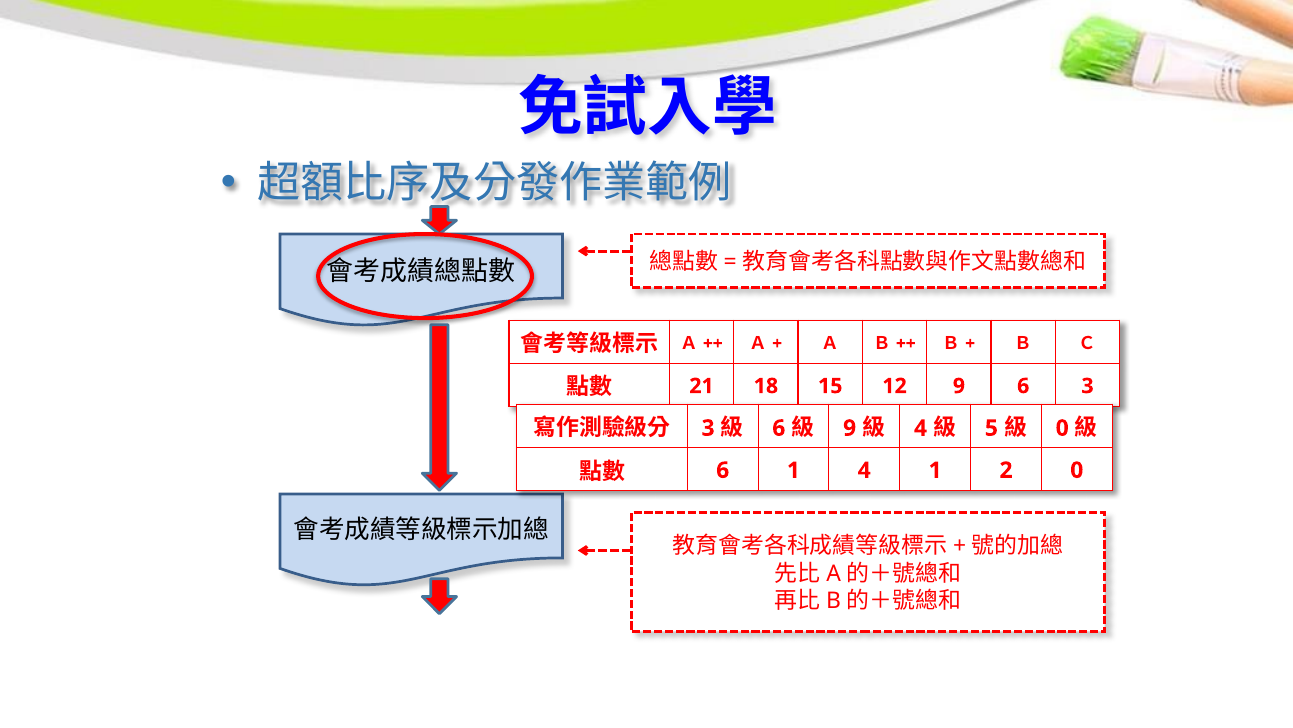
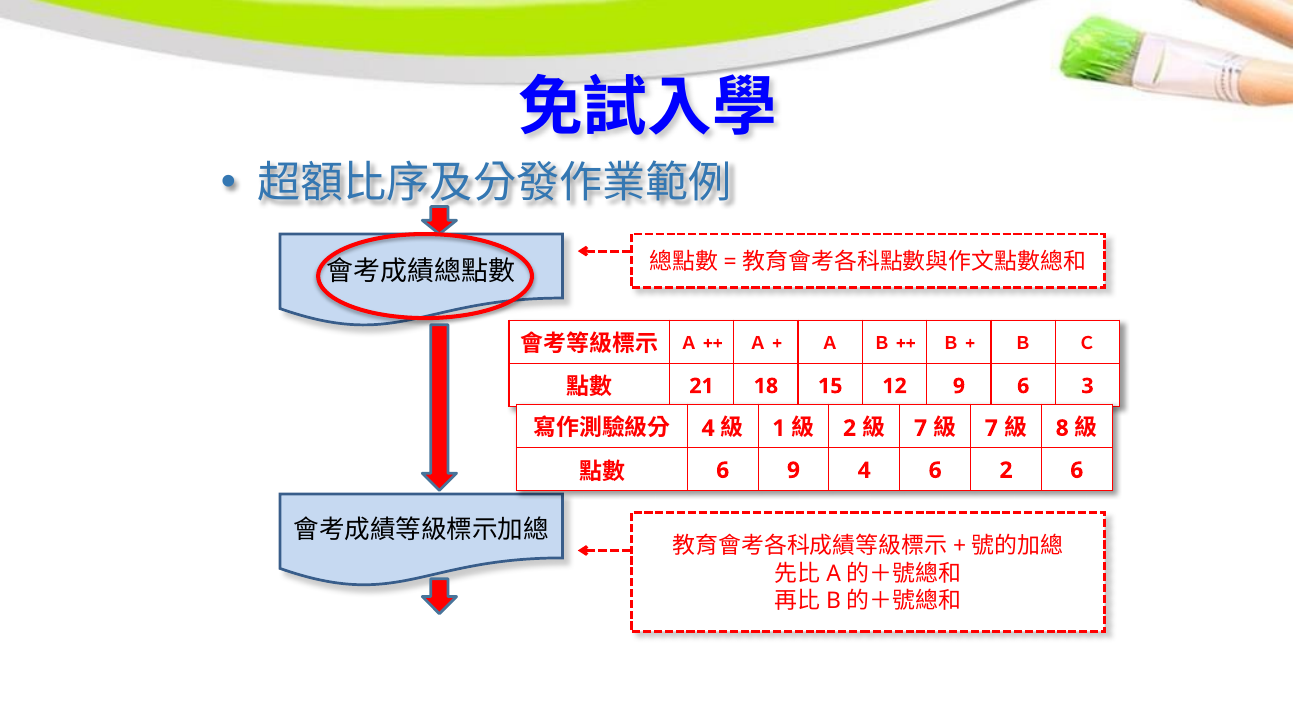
3: 3 -> 4 (708, 428)
6: 6 -> 1 (779, 428)
9: 9 -> 2 (850, 428)
4: 4 -> 7 (921, 428)
5: 5 -> 7 (991, 428)
0: 0 -> 8 (1062, 428)
6 1: 1 -> 9 (793, 470)
4 1: 1 -> 6 (935, 470)
2 0: 0 -> 6 (1077, 470)
